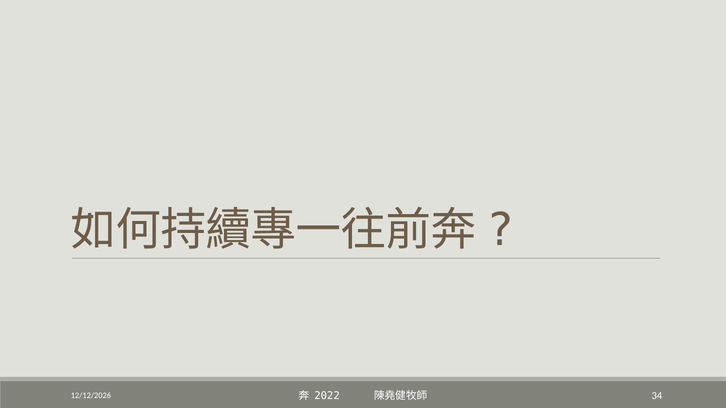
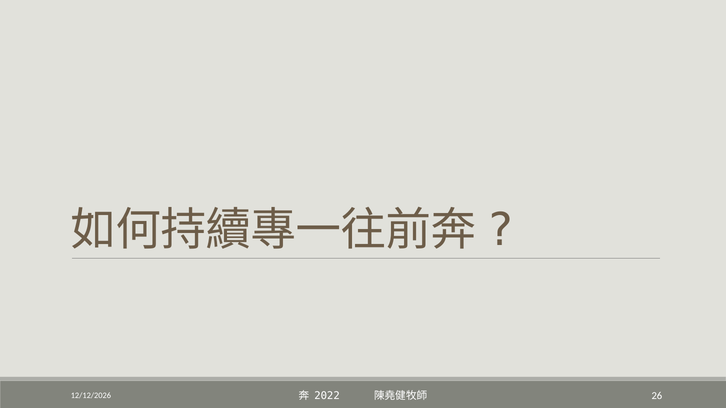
34: 34 -> 26 (657, 396)
